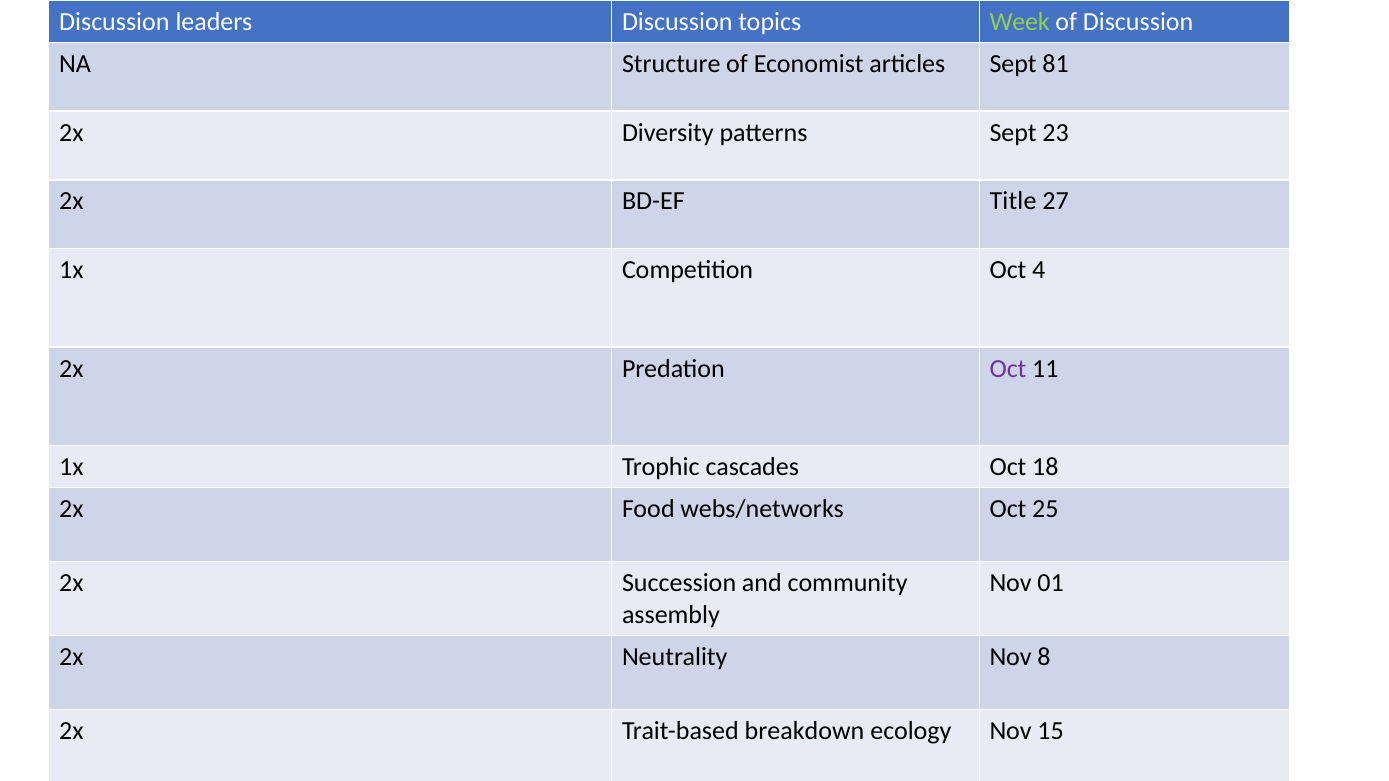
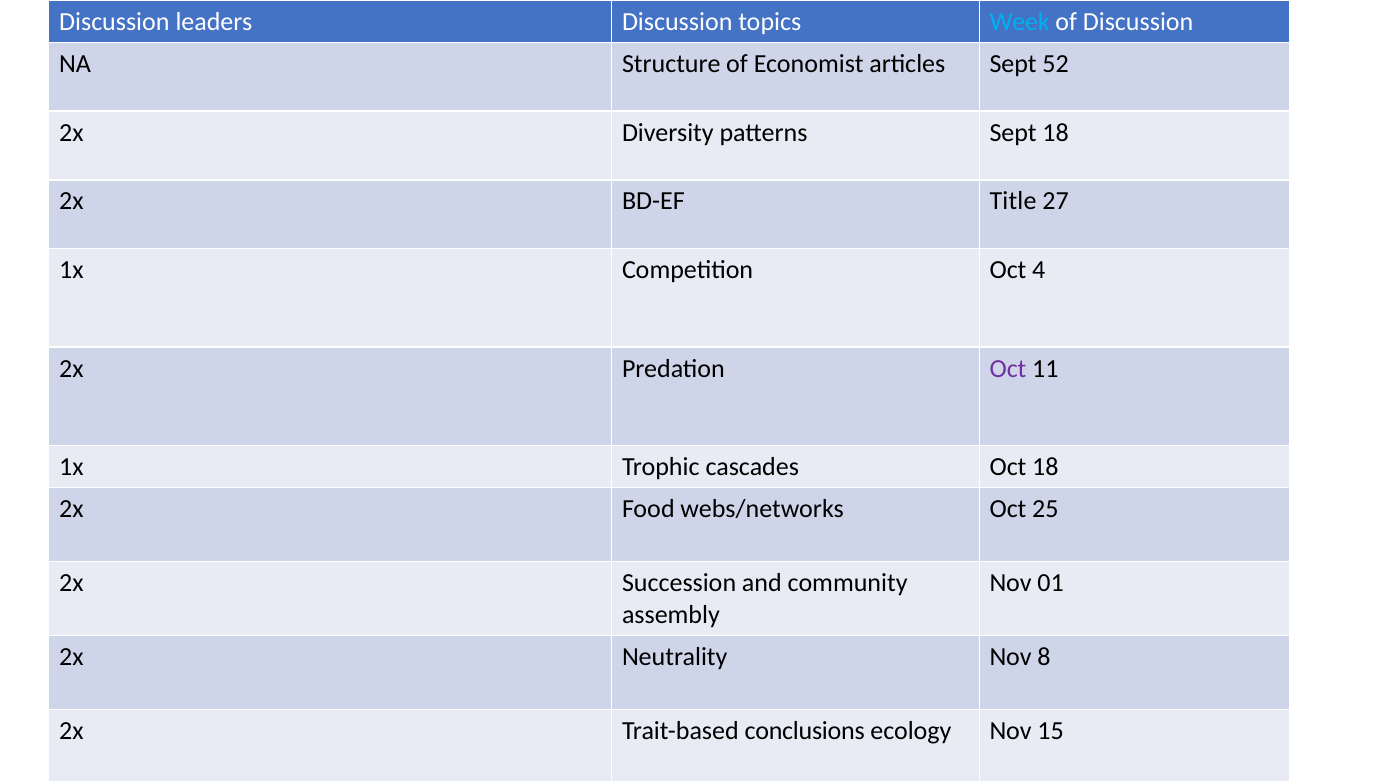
Week colour: light green -> light blue (1020, 21)
81: 81 -> 52 (1056, 64)
Sept 23: 23 -> 18 (1056, 133)
breakdown: breakdown -> conclusions (805, 731)
